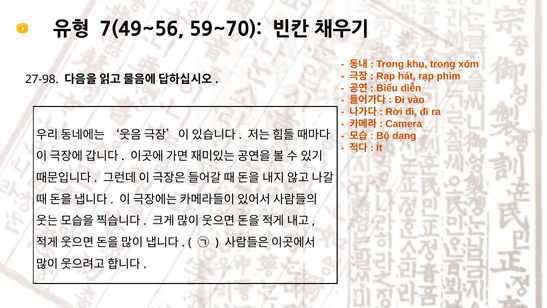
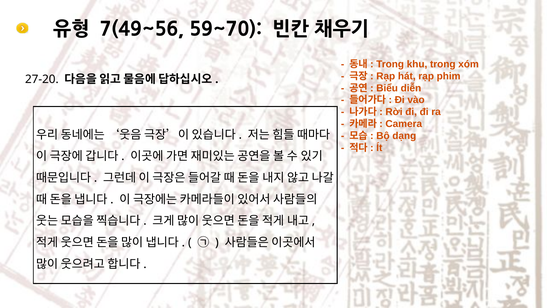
27-98: 27-98 -> 27-20 (42, 79)
